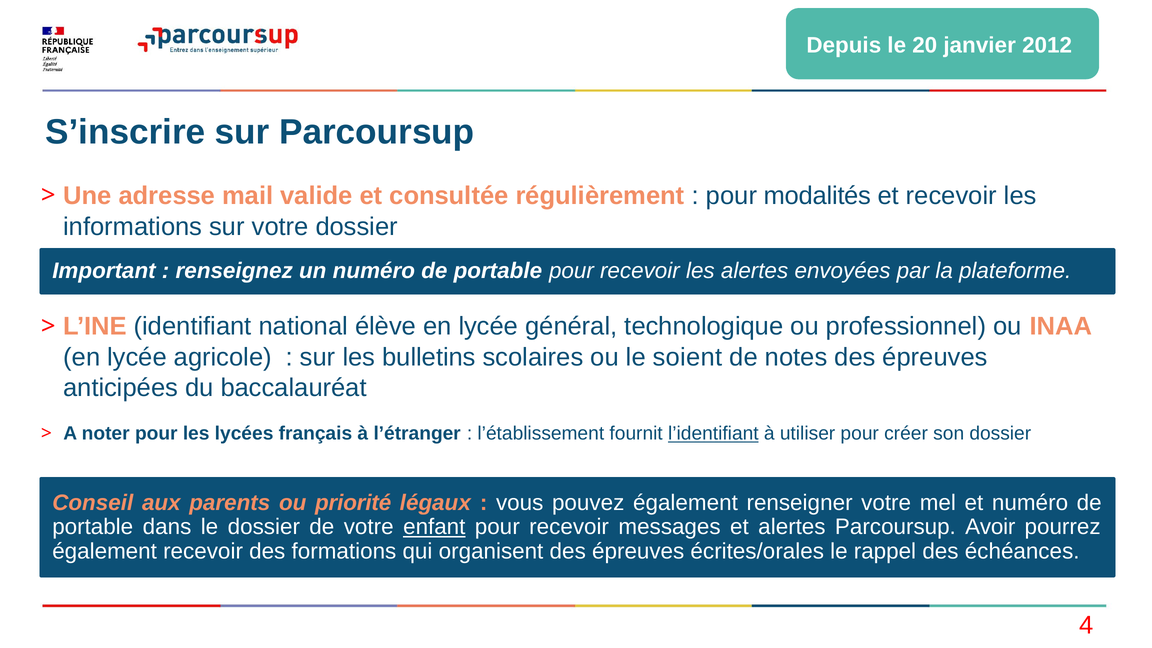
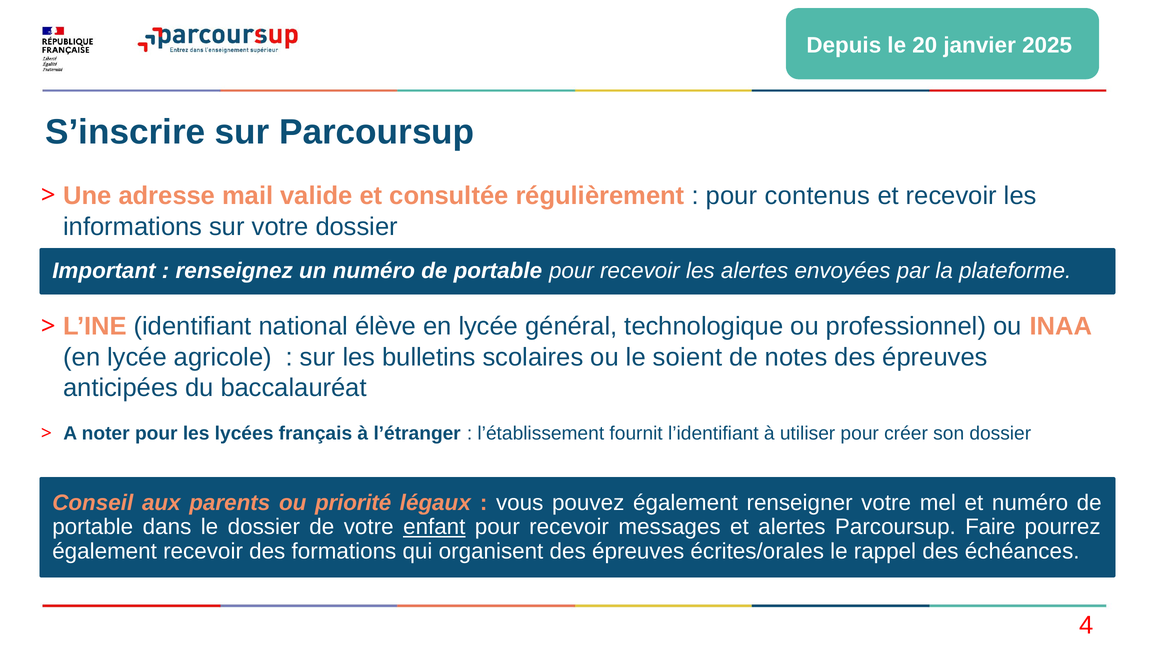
2012: 2012 -> 2025 (1047, 45)
modalités: modalités -> contenus (817, 196)
l’identifiant underline: present -> none (713, 434)
Avoir: Avoir -> Faire (990, 527)
